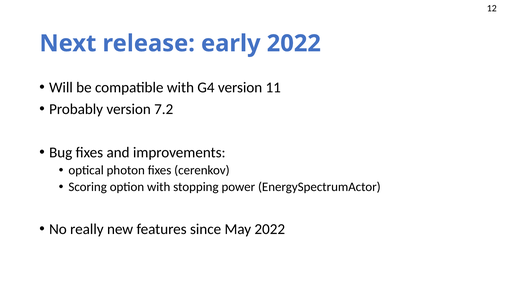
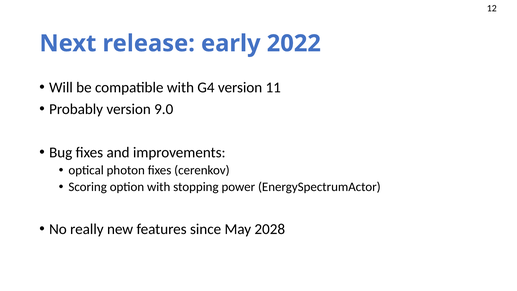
7.2: 7.2 -> 9.0 (164, 109)
May 2022: 2022 -> 2028 (270, 229)
